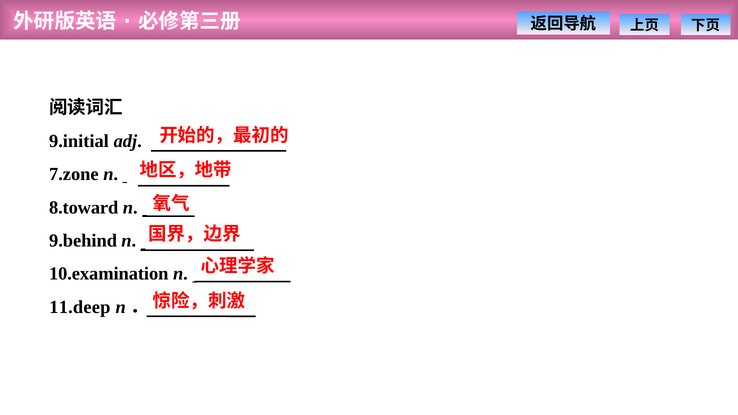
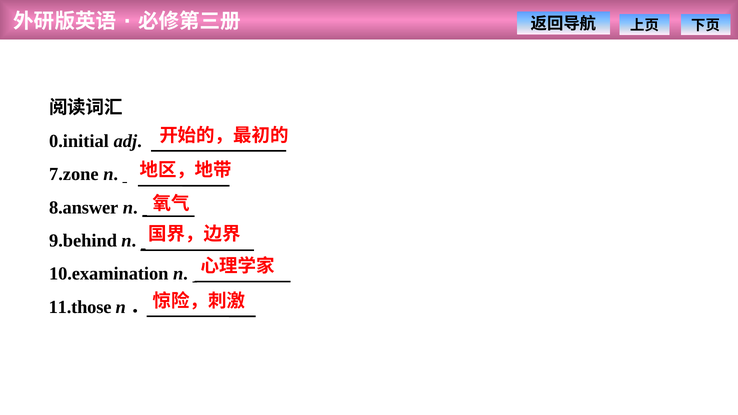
9.initial: 9.initial -> 0.initial (79, 141)
8.toward: 8.toward -> 8.answer (84, 207)
11.deep: 11.deep -> 11.those (80, 307)
